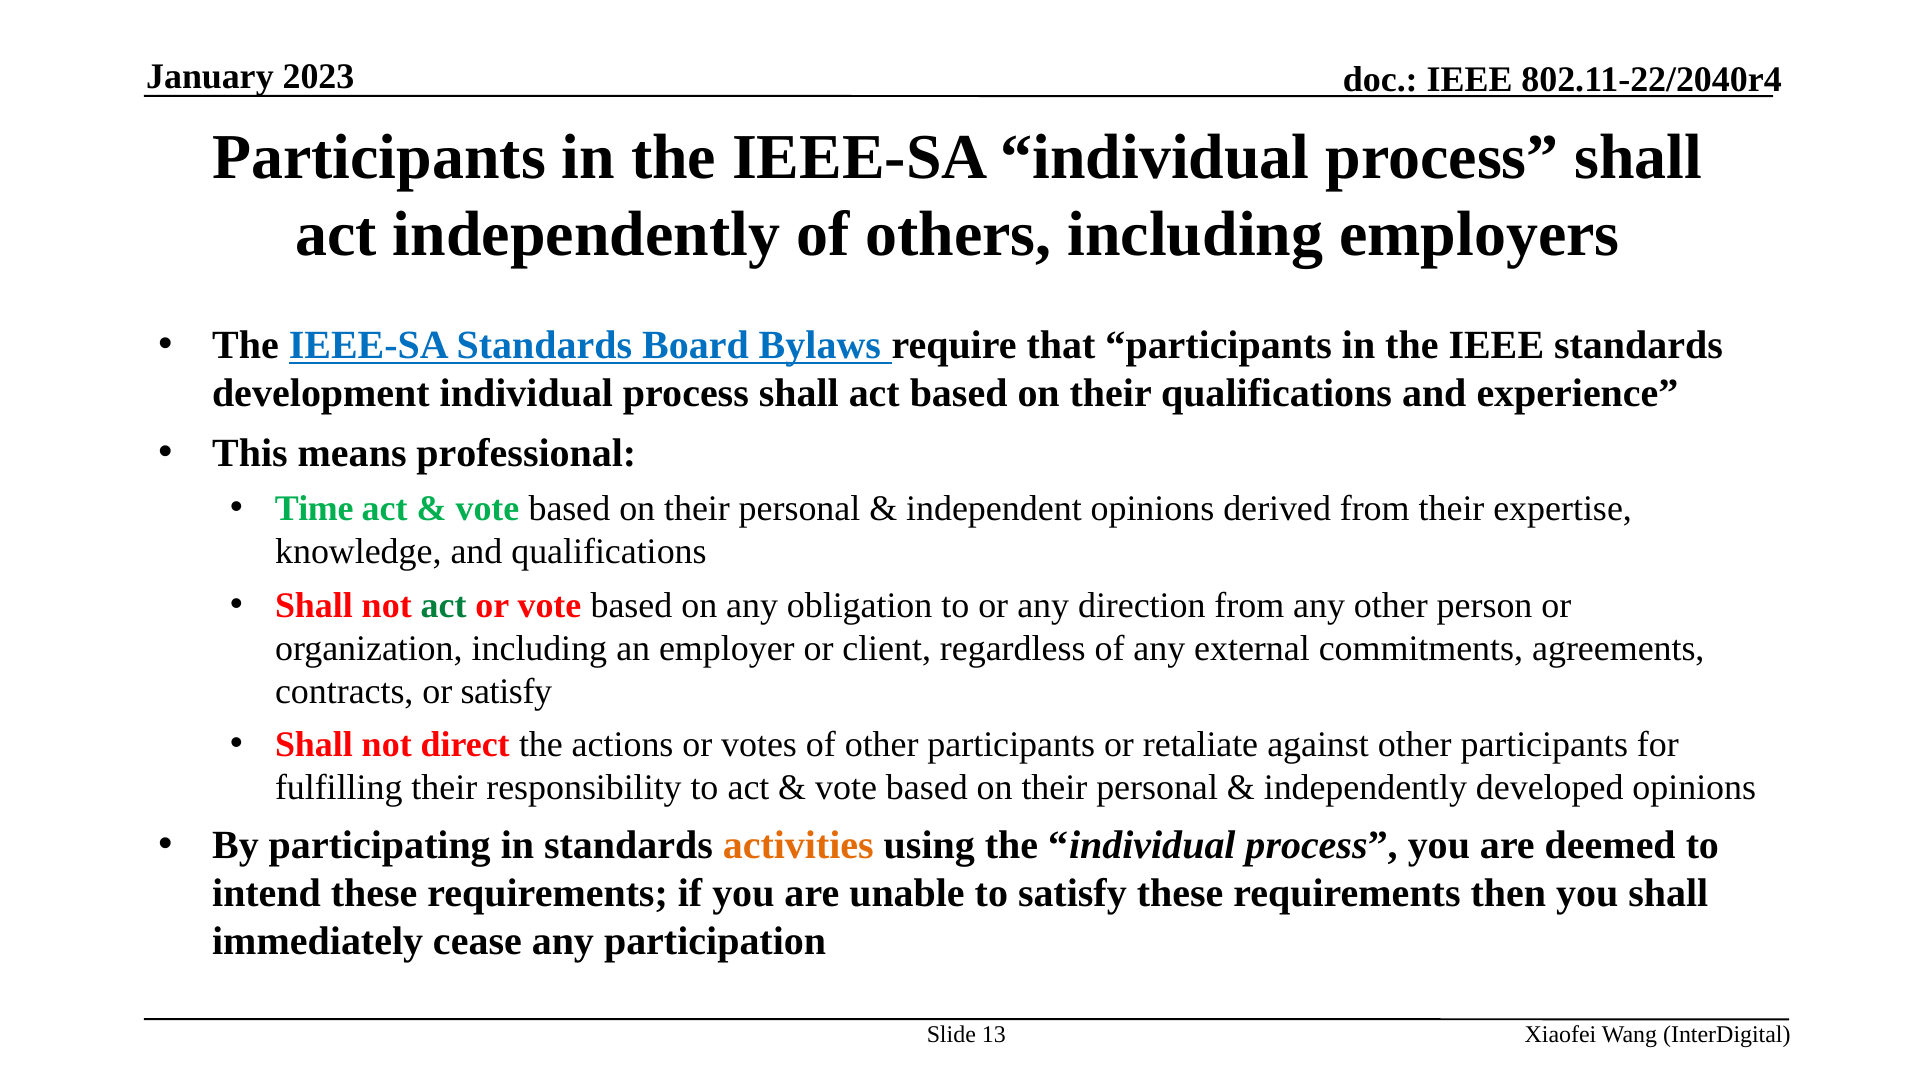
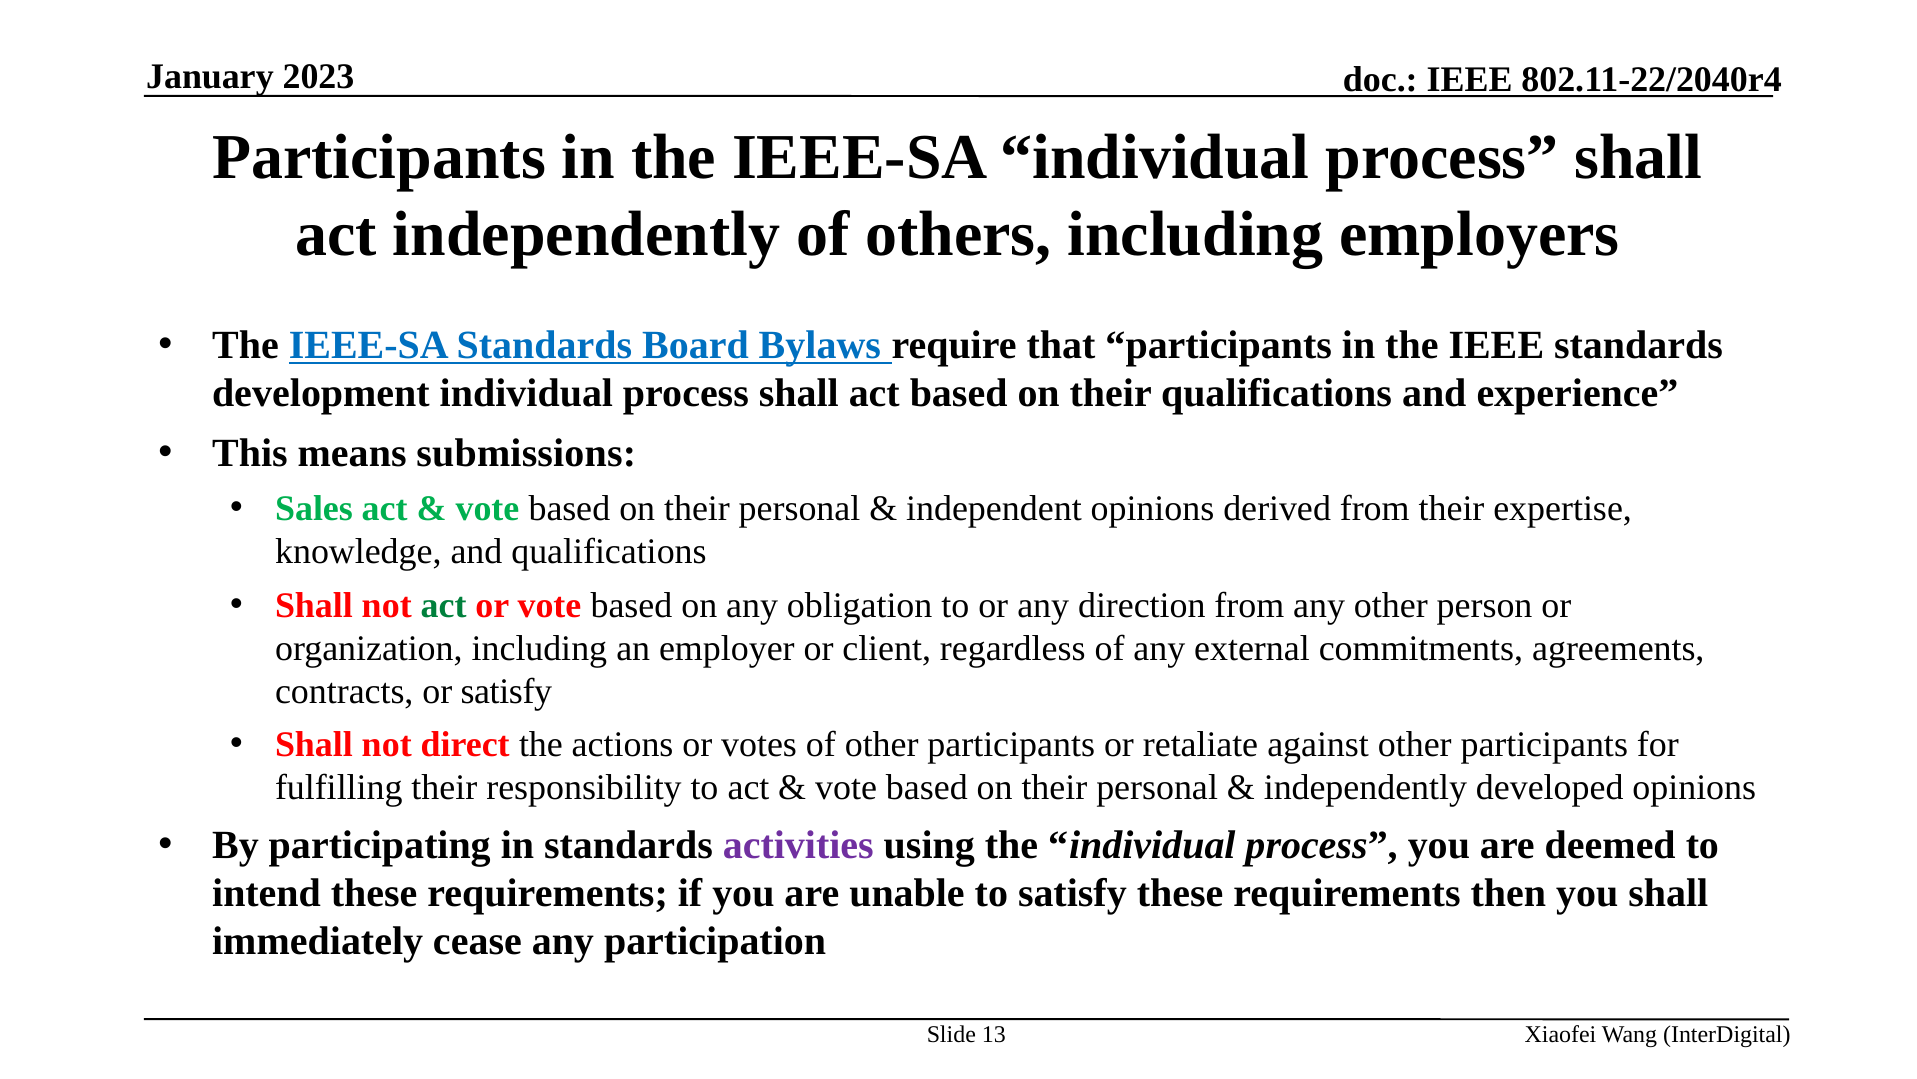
professional: professional -> submissions (526, 453)
Time: Time -> Sales (314, 509)
activities colour: orange -> purple (798, 845)
